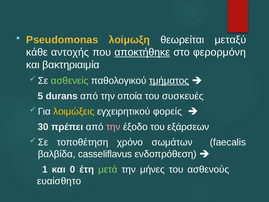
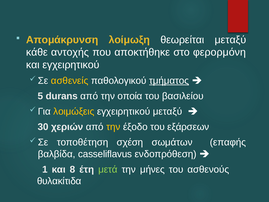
Pseudomonas: Pseudomonas -> Απομάκρυνση (62, 40)
αποκτήθηκε underline: present -> none (142, 52)
και βακτηριαιμία: βακτηριαιμία -> εγχειρητικού (71, 65)
ασθενείς colour: light green -> yellow (70, 81)
συσκευές: συσκευές -> βασιλείου (183, 96)
εγχειρητικού φορείς: φορείς -> μεταξύ (167, 111)
πρέπει: πρέπει -> χεριών (67, 127)
την colour: pink -> yellow (113, 127)
χρόνο: χρόνο -> σχέση (130, 142)
faecalis: faecalis -> επαφής (228, 142)
0: 0 -> 8 (72, 169)
ευαίσθητο: ευαίσθητο -> θυλακίτιδα (59, 181)
